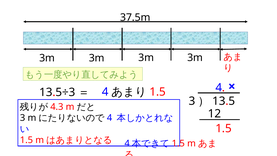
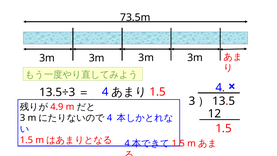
37.5m: 37.5m -> 73.5m (135, 18)
4.3: 4.3 -> 4.9 (57, 107)
